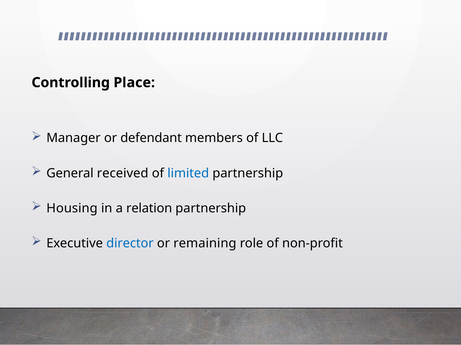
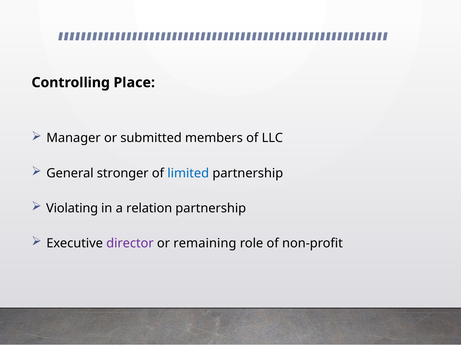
defendant: defendant -> submitted (151, 138)
received: received -> stronger (123, 173)
Housing: Housing -> Violating (72, 209)
director colour: blue -> purple (130, 244)
